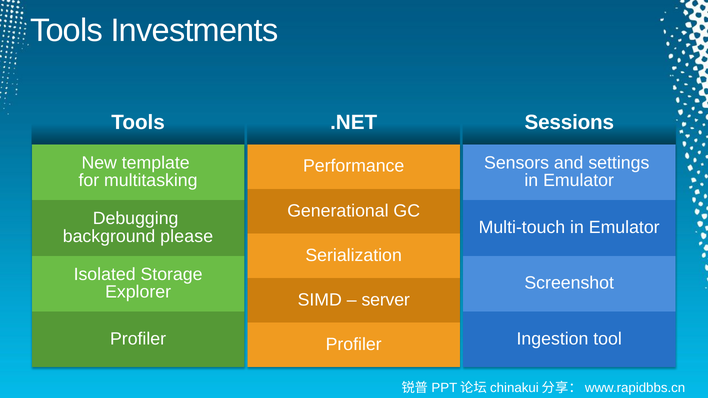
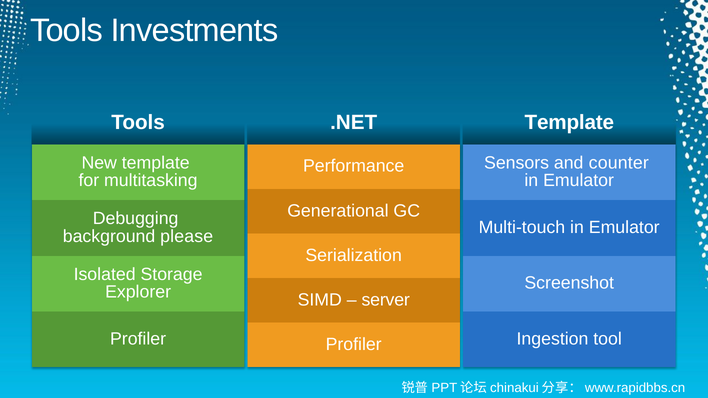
Sessions: Sessions -> Template (569, 123)
settings: settings -> counter (619, 163)
